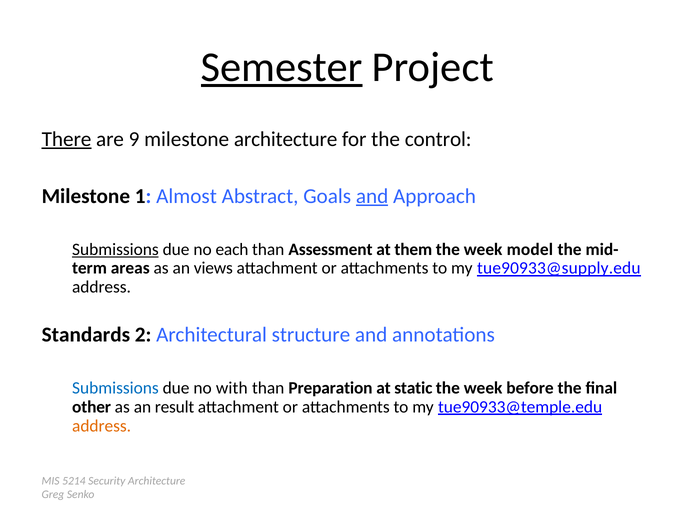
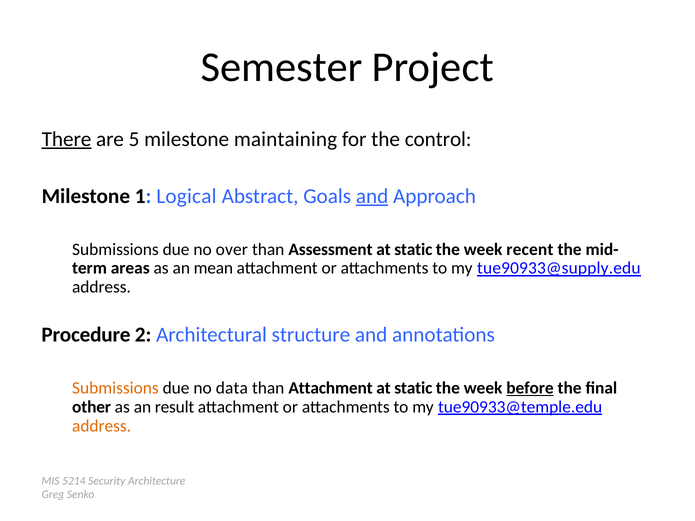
Semester underline: present -> none (282, 67)
9: 9 -> 5 (134, 139)
milestone architecture: architecture -> maintaining (286, 139)
Almost: Almost -> Logical (186, 196)
Submissions underline: present -> none (115, 249)
each: each -> over (232, 249)
them: them -> static (413, 249)
model: model -> recent (530, 249)
views: views -> mean (213, 268)
Standards: Standards -> Procedure (86, 335)
Submissions colour: blue -> orange (115, 388)
with: with -> data (232, 388)
than Preparation: Preparation -> Attachment (331, 388)
before underline: none -> present (530, 388)
